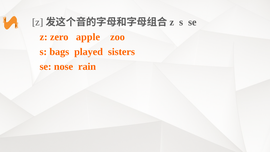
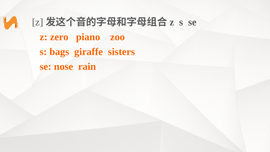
apple: apple -> piano (88, 37)
played: played -> giraffe (89, 52)
